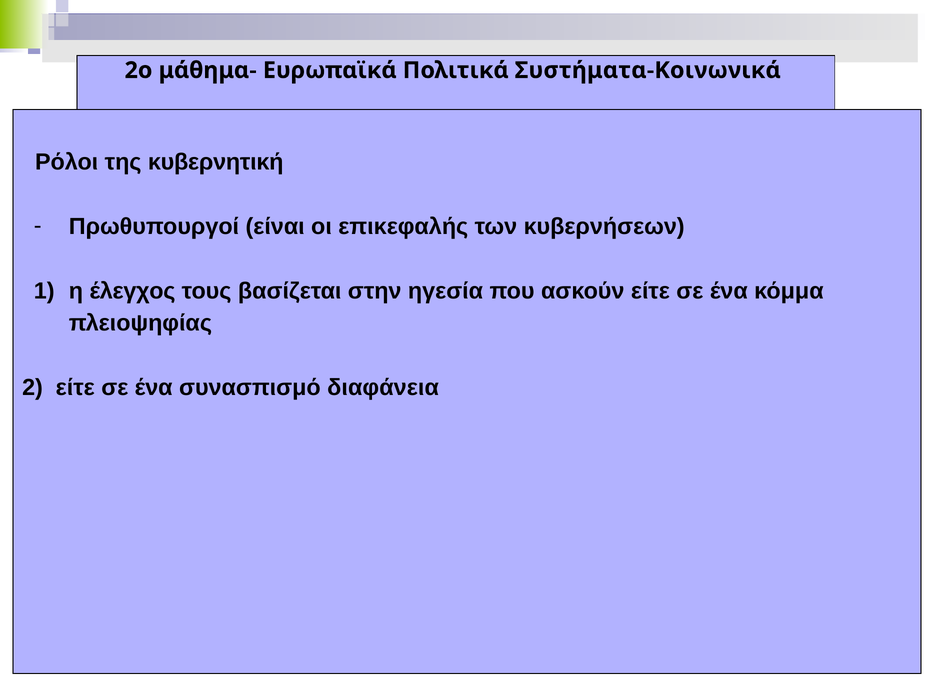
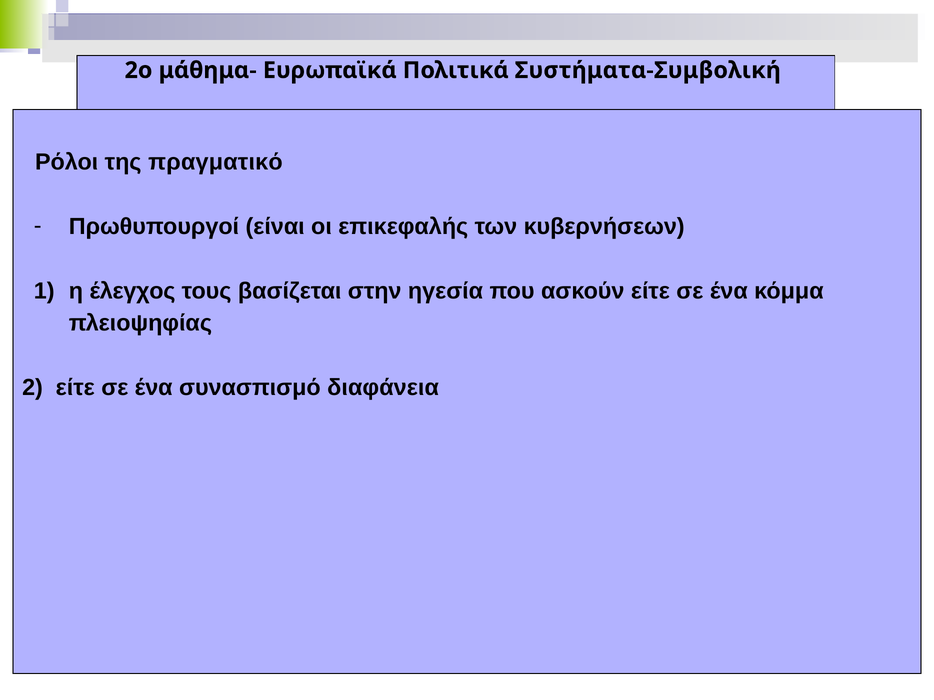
Συστήματα-Κοινωνικά: Συστήματα-Κοινωνικά -> Συστήματα-Συμβολική (648, 70)
κυβερνητική: κυβερνητική -> πραγματικό (215, 162)
